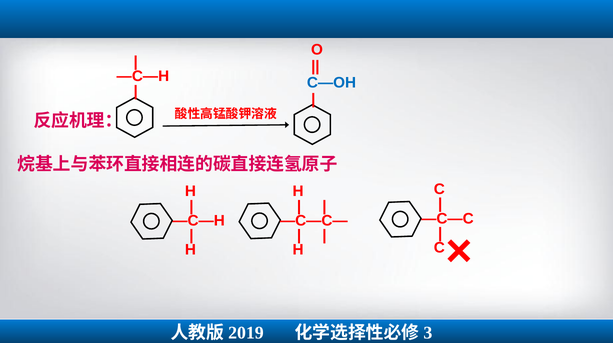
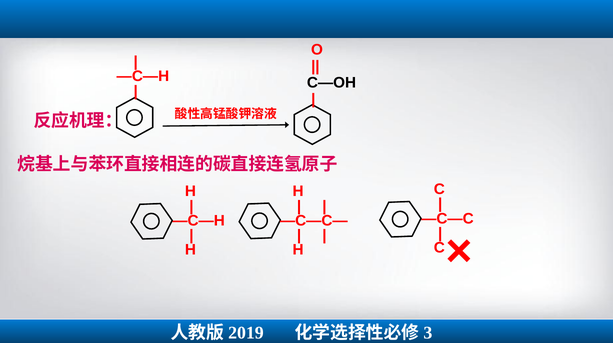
C—OH colour: blue -> black (331, 83)
